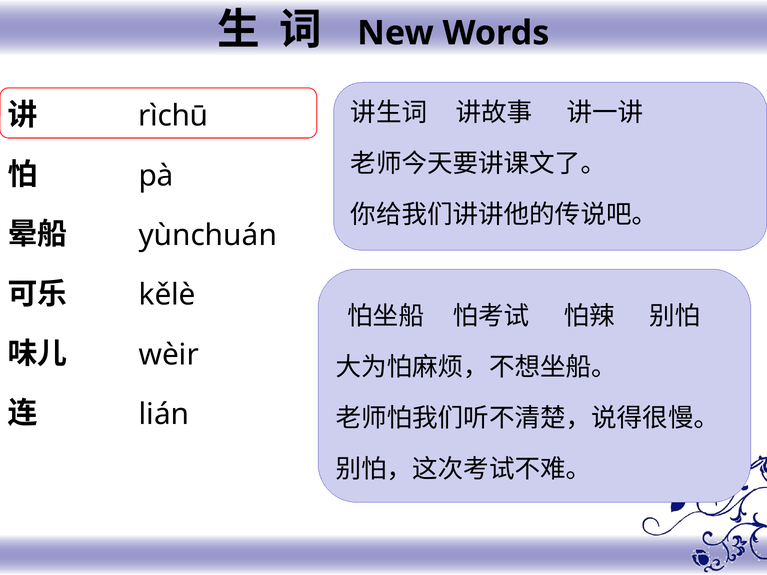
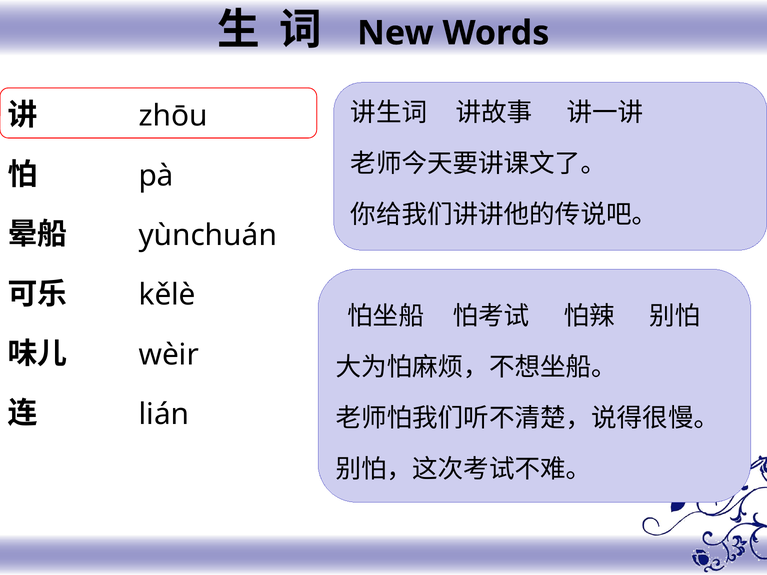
rìchū: rìchū -> zhōu (173, 116)
